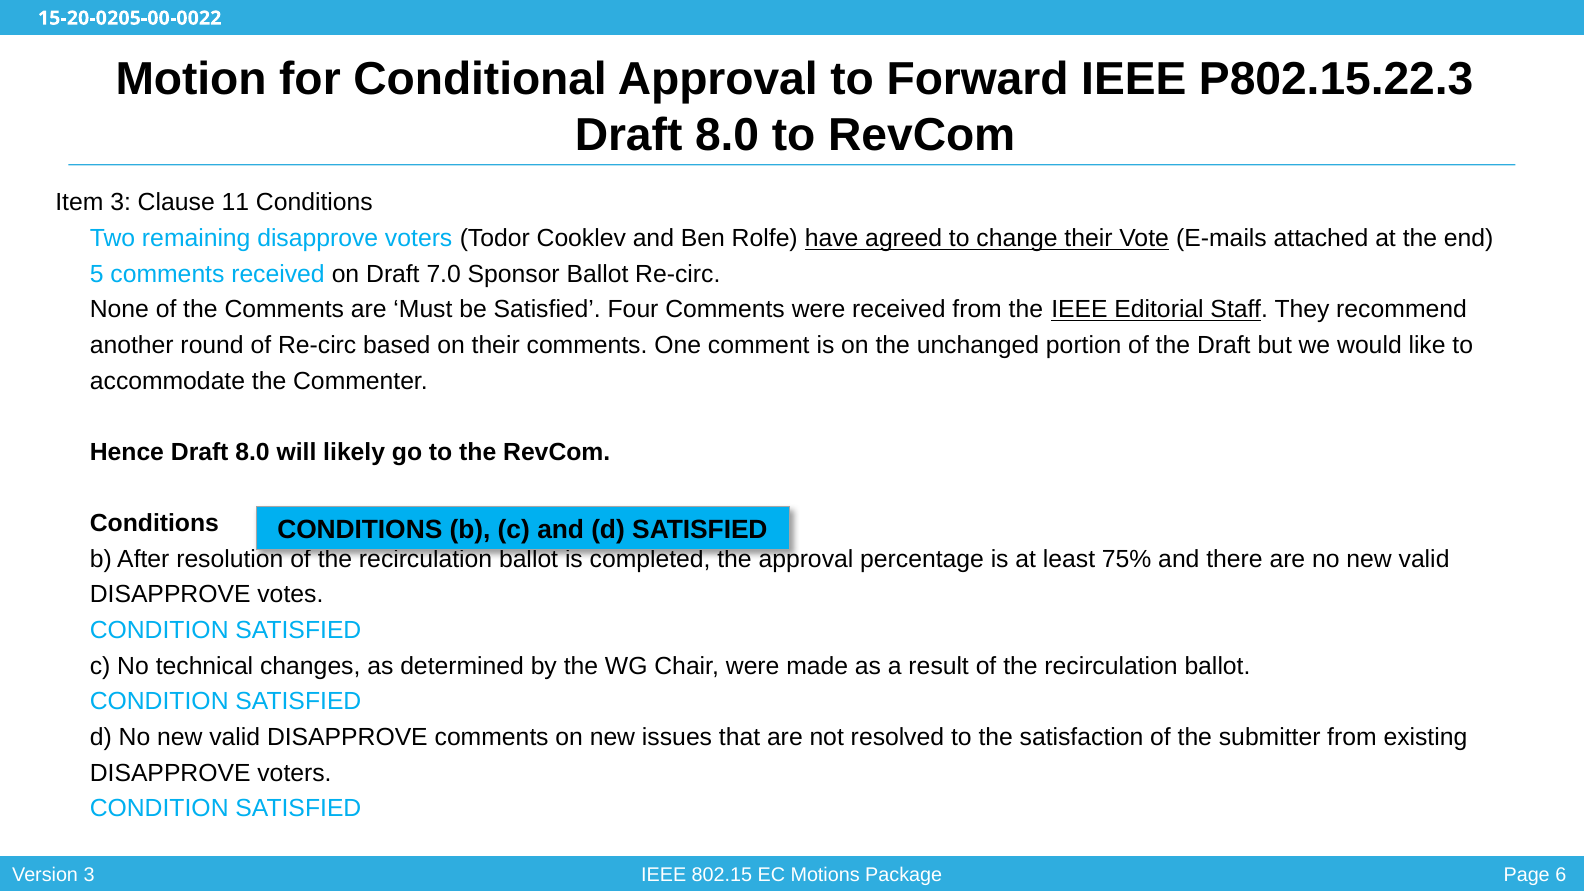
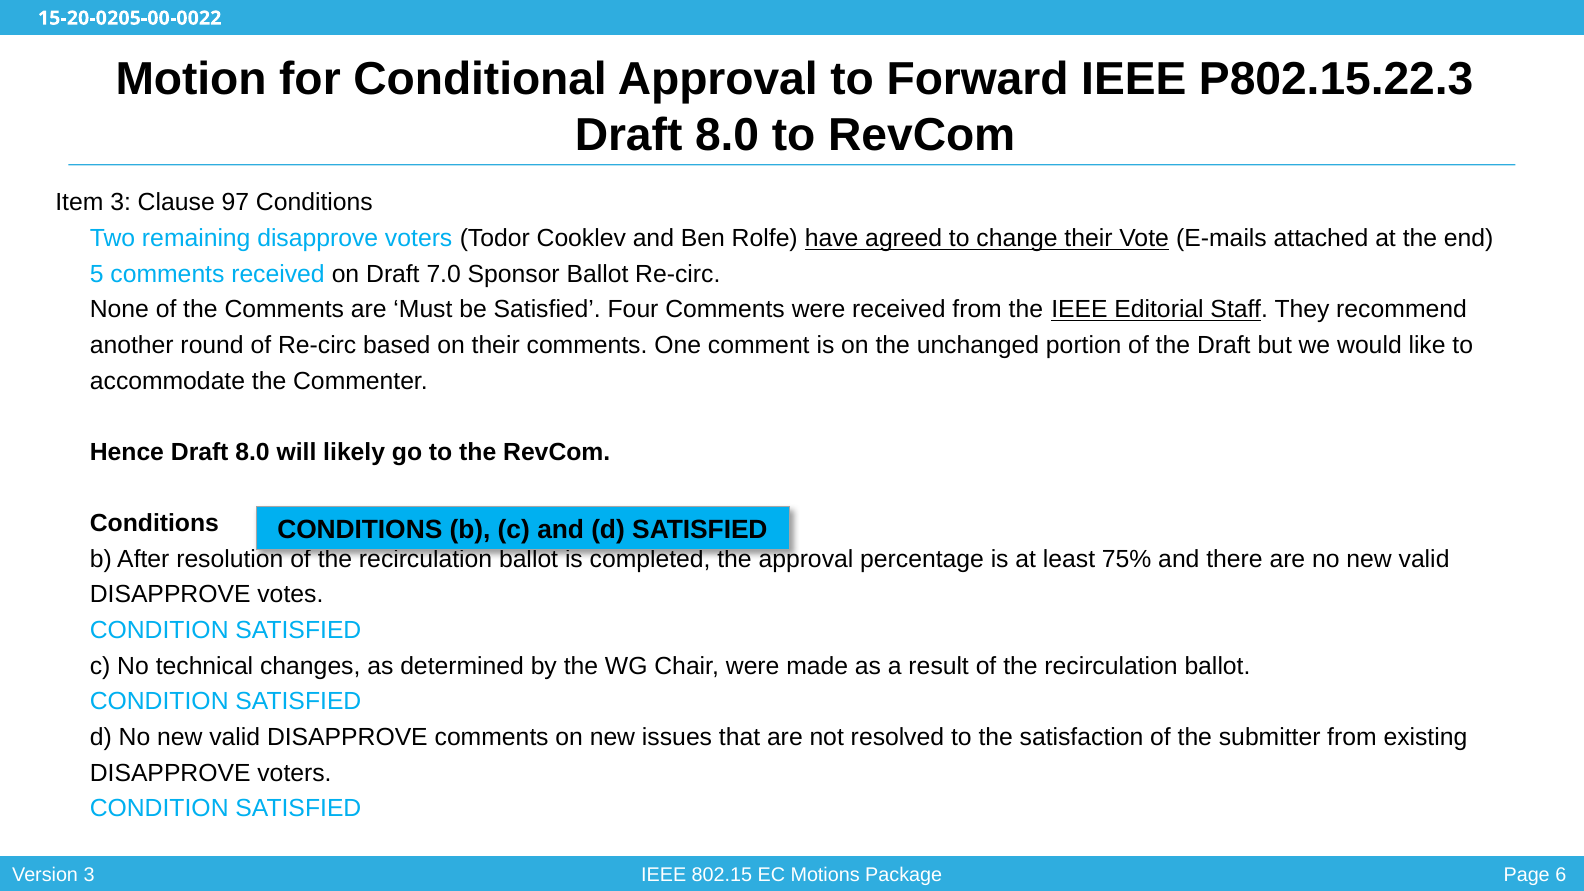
11: 11 -> 97 (235, 203)
